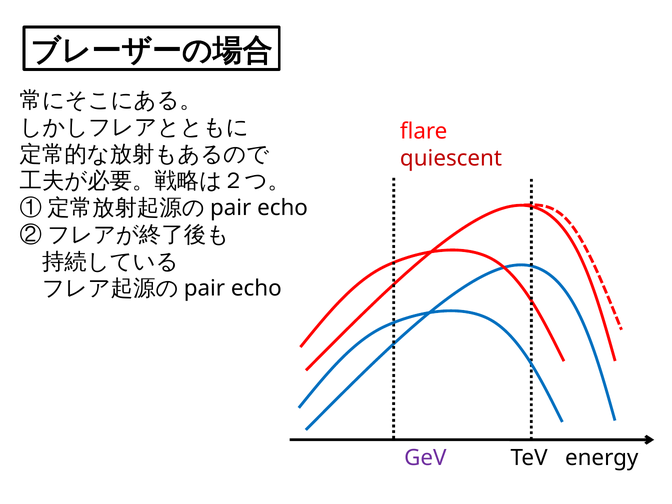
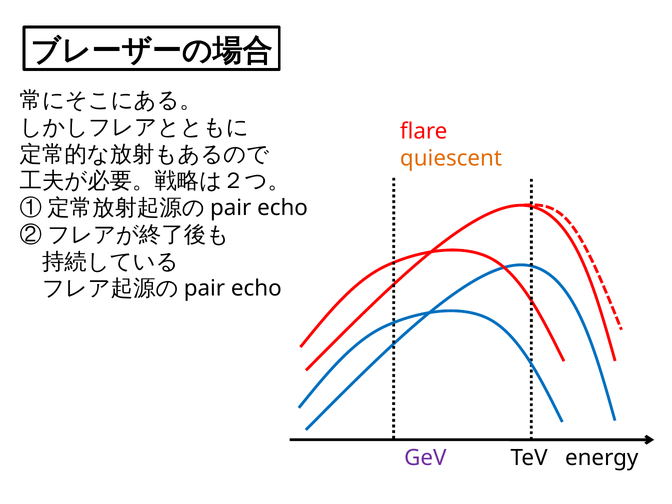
quiescent colour: red -> orange (451, 158)
